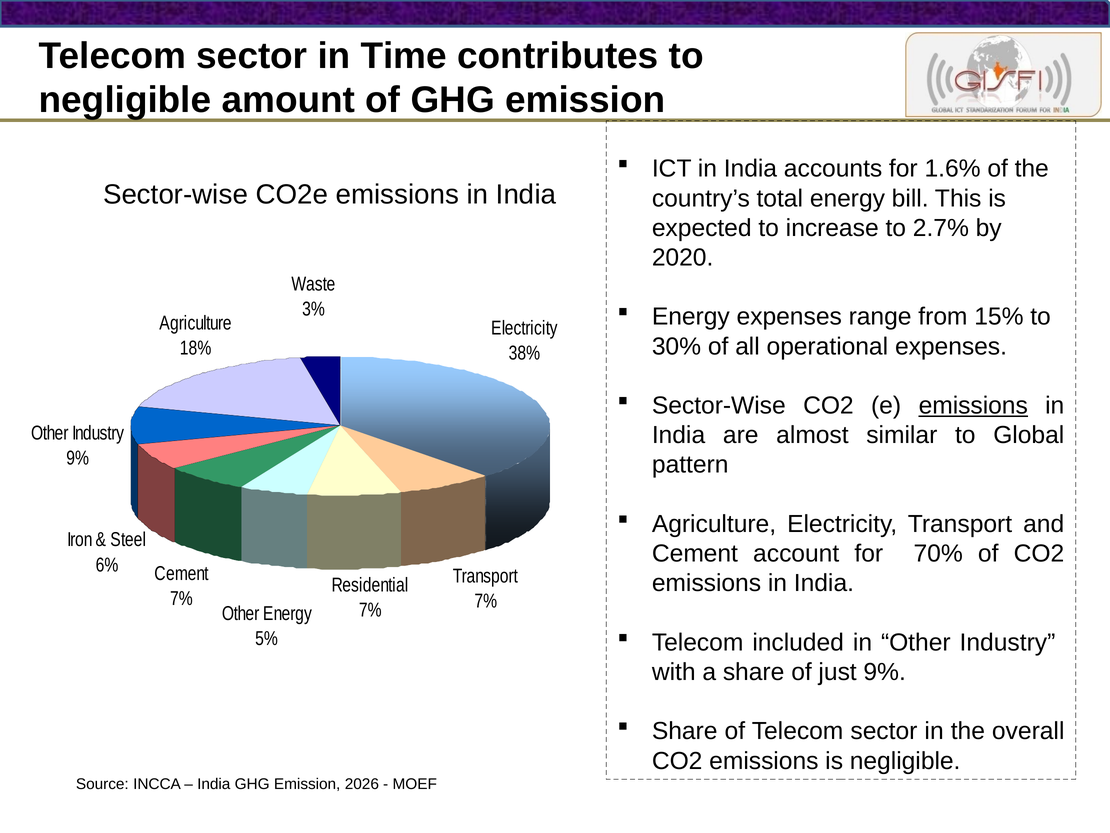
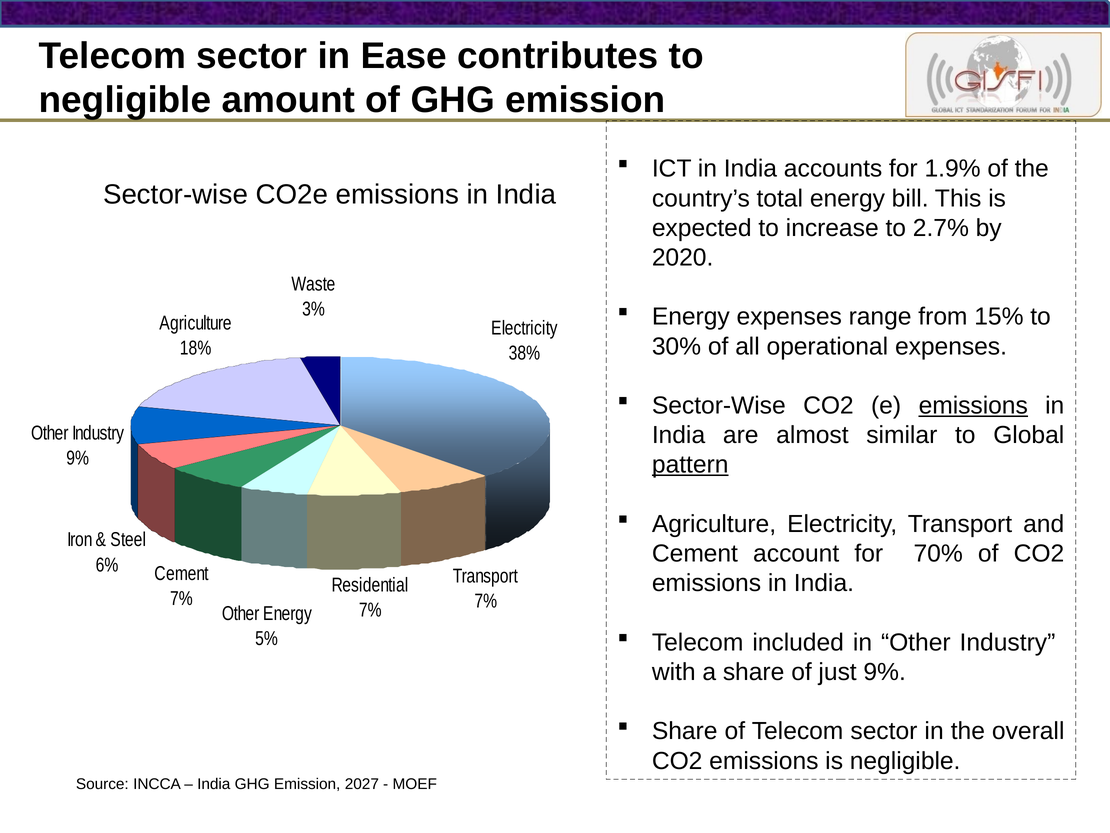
Time: Time -> Ease (404, 56)
1.6%: 1.6% -> 1.9% (953, 169)
pattern underline: none -> present (690, 465)
2026: 2026 -> 2027 (362, 783)
